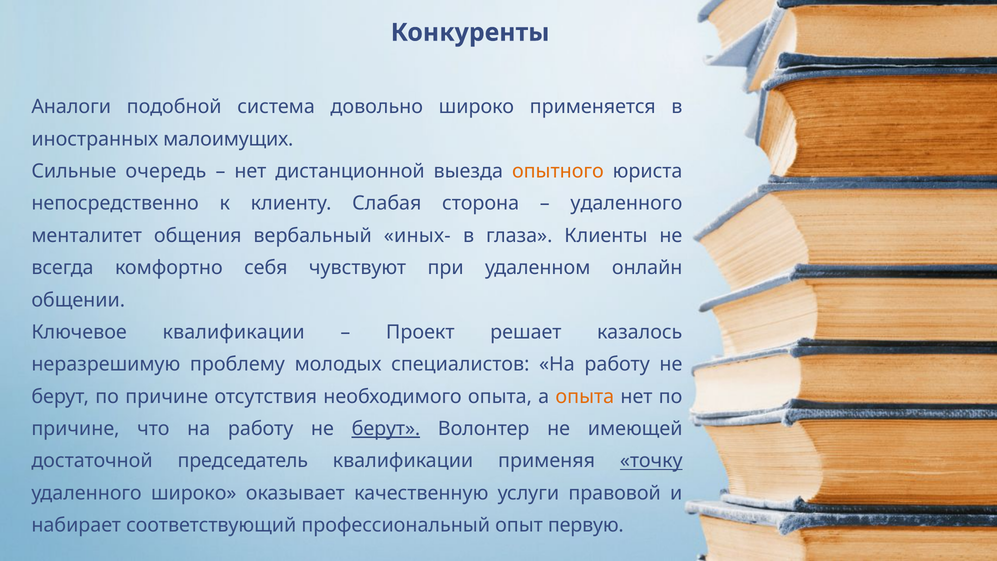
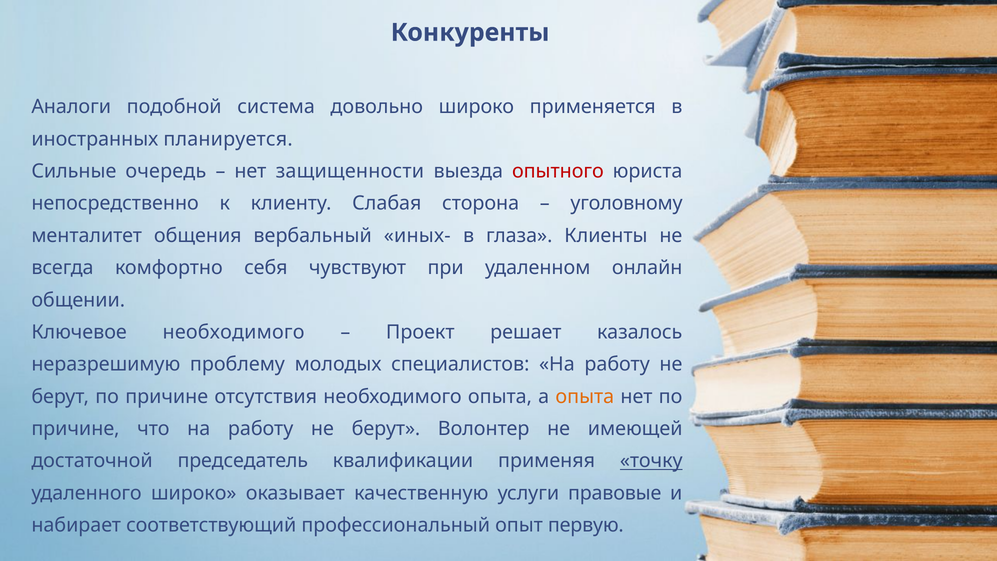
малоимущих: малоимущих -> планируется (228, 139)
дистанционной: дистанционной -> защищенности (350, 171)
опытного colour: orange -> red (558, 171)
удаленного: удаленного -> уголовному (627, 203)
Ключевое квалификации: квалификации -> необходимого (234, 332)
берут underline: present -> none (386, 429)
правовой: правовой -> правовые (615, 493)
